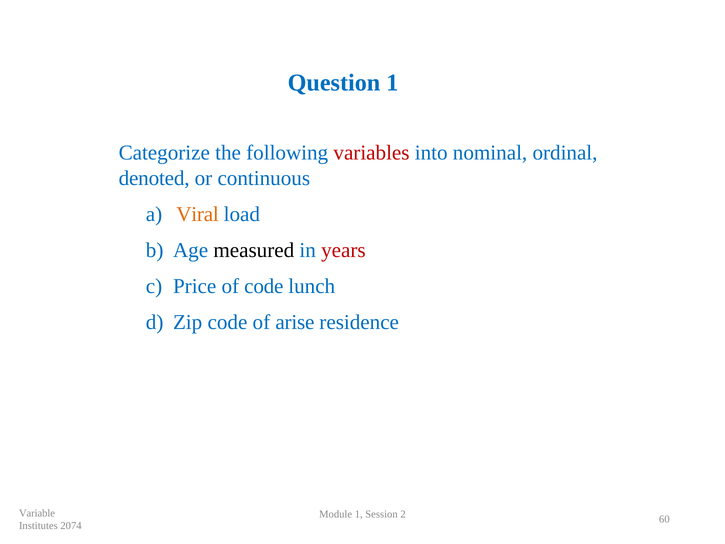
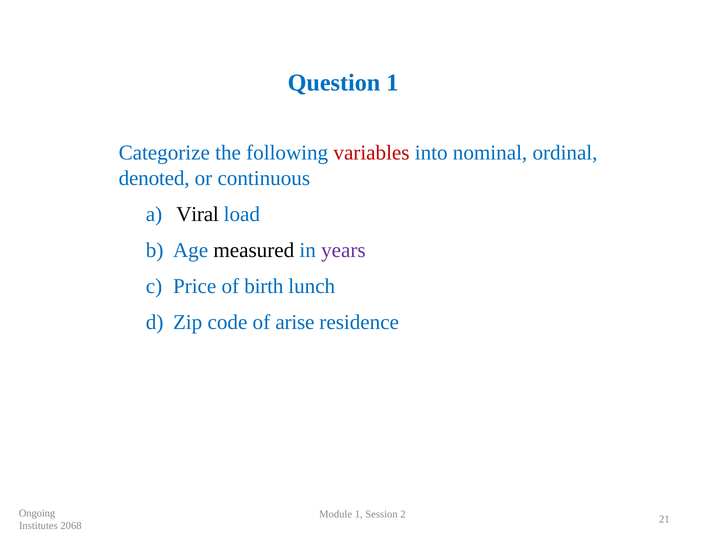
Viral colour: orange -> black (198, 214)
years colour: red -> purple (343, 250)
of code: code -> birth (264, 286)
Variable: Variable -> Ongoing (37, 513)
60: 60 -> 21 (664, 519)
2074: 2074 -> 2068 (71, 526)
